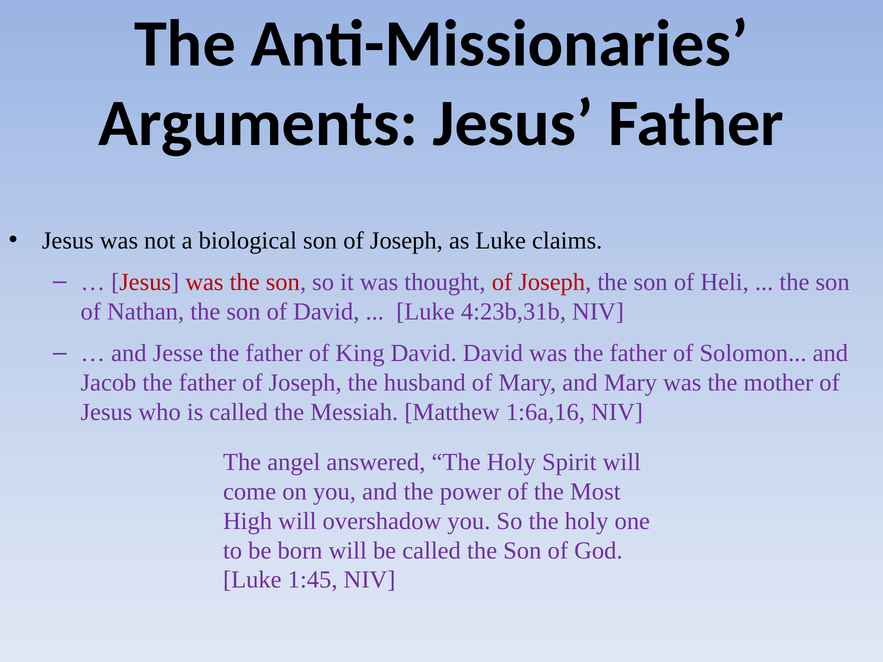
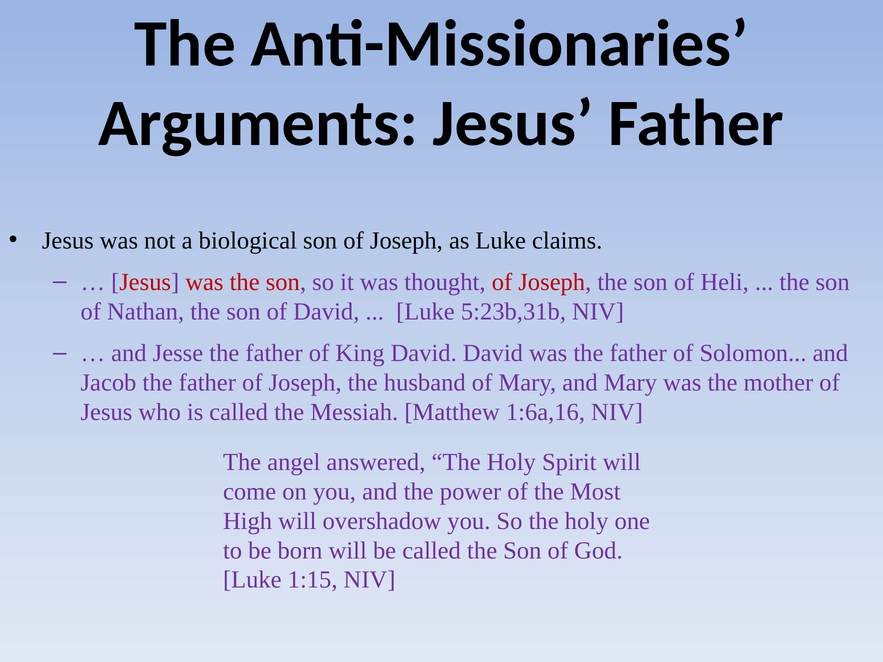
4:23b,31b: 4:23b,31b -> 5:23b,31b (513, 312)
1:45: 1:45 -> 1:15 (313, 580)
